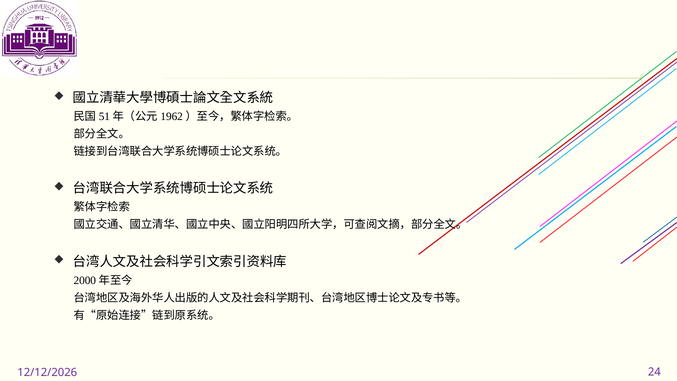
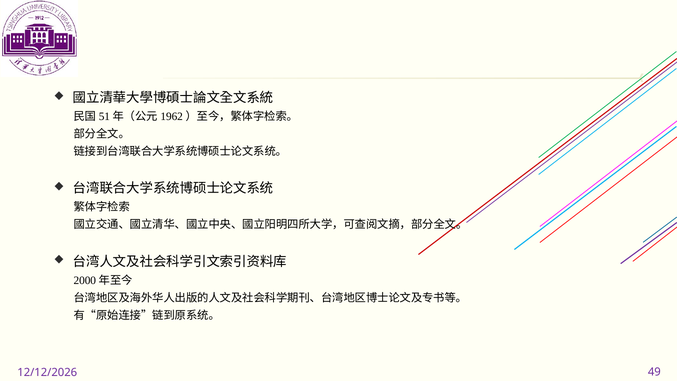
24: 24 -> 49 (654, 372)
